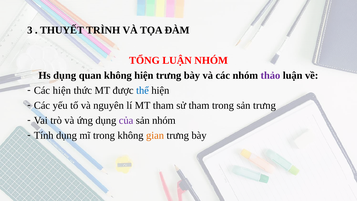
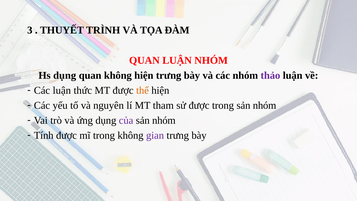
TỔNG: TỔNG -> QUAN (144, 60)
Các hiện: hiện -> luận (62, 90)
thể colour: blue -> orange (142, 90)
sử tham: tham -> được (199, 105)
trong sản trưng: trưng -> nhóm (265, 105)
Tính dụng: dụng -> được (67, 135)
gian colour: orange -> purple (155, 135)
